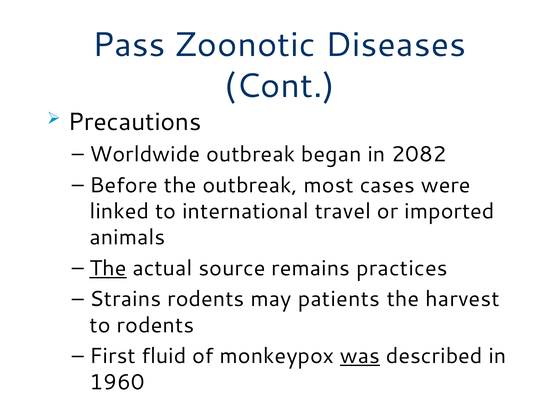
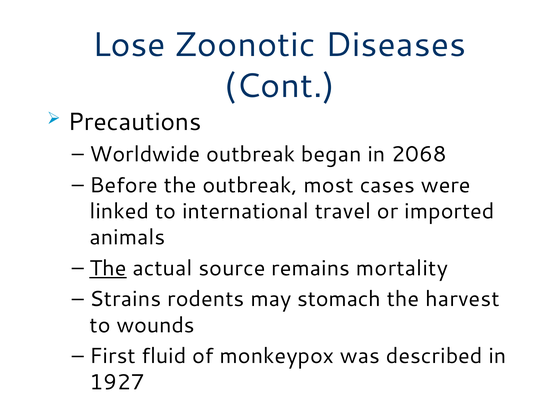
Pass: Pass -> Lose (129, 45)
2082: 2082 -> 2068 (419, 154)
practices: practices -> mortality (402, 268)
patients: patients -> stomach (339, 299)
to rodents: rodents -> wounds (156, 325)
was underline: present -> none (360, 356)
1960: 1960 -> 1927 (117, 382)
